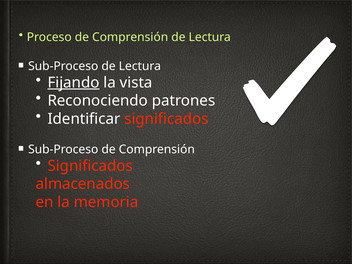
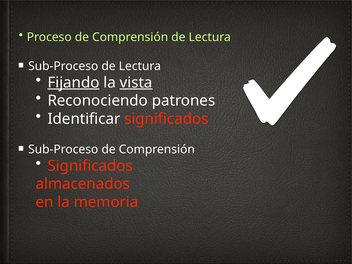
vista underline: none -> present (136, 83)
